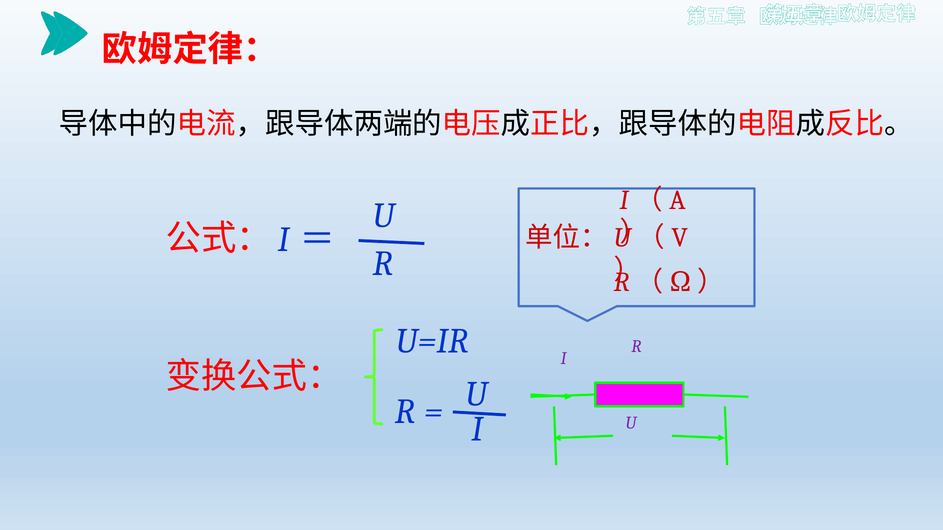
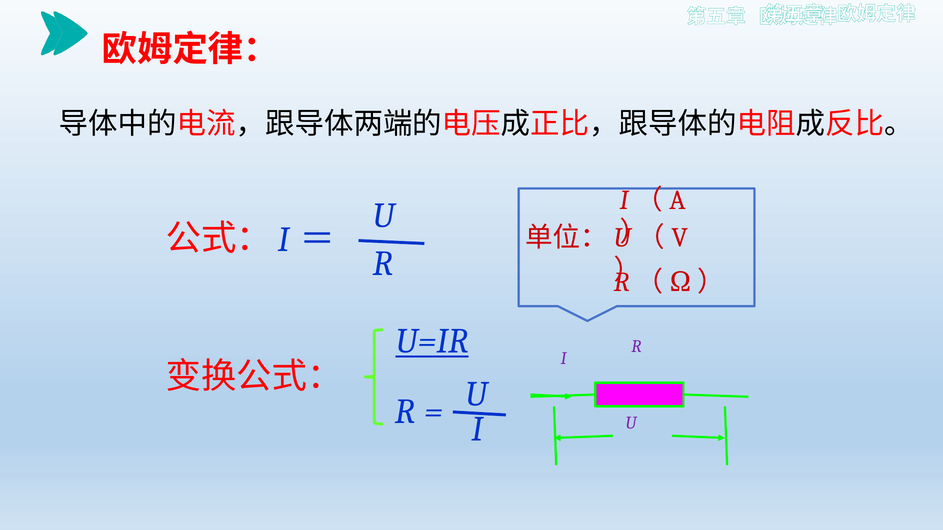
U=IR underline: none -> present (432, 341)
